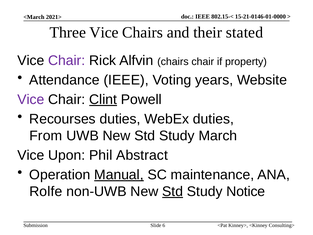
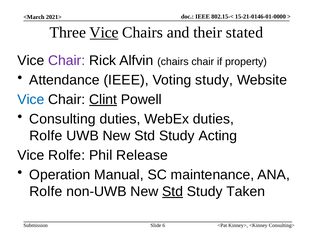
Vice underline: none -> present (104, 32)
Voting years: years -> study (214, 80)
Vice colour: purple -> blue (31, 99)
Recourses: Recourses -> Consulting (62, 119)
From: From -> Rolfe (46, 136)
March: March -> Acting (218, 136)
Vice Upon: Upon -> Rolfe (67, 155)
Abstract: Abstract -> Release (142, 155)
Manual underline: present -> none (119, 175)
Notice: Notice -> Taken (246, 191)
